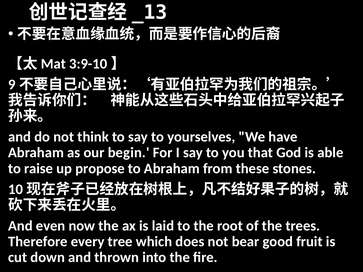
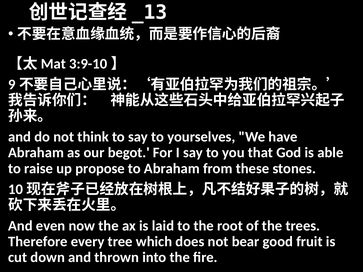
begin: begin -> begot (129, 153)
